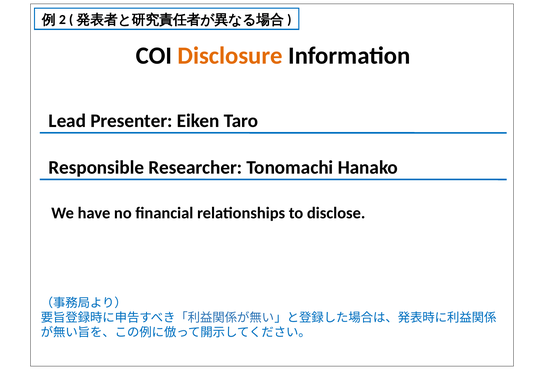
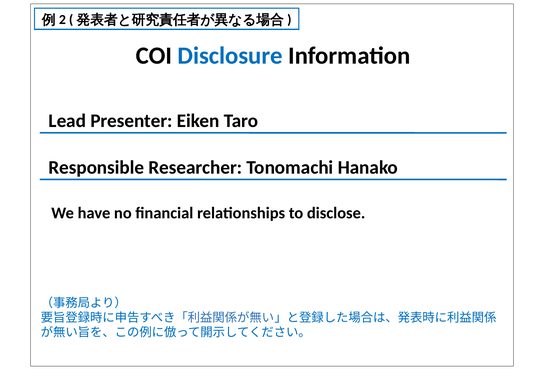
Disclosure colour: orange -> blue (230, 56)
